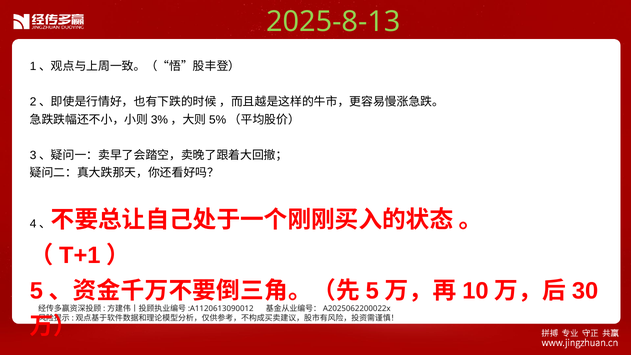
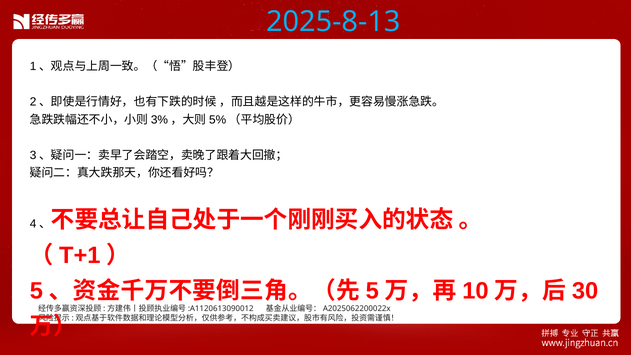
2025-8-13 colour: light green -> light blue (333, 22)
